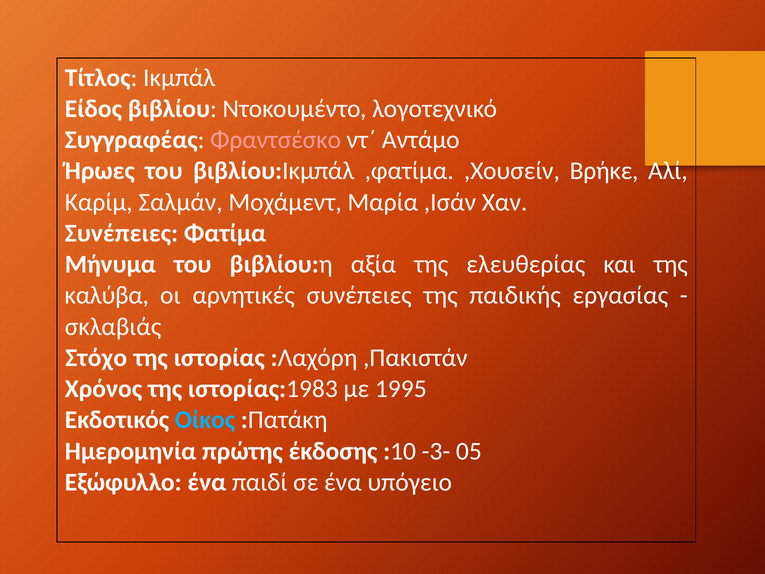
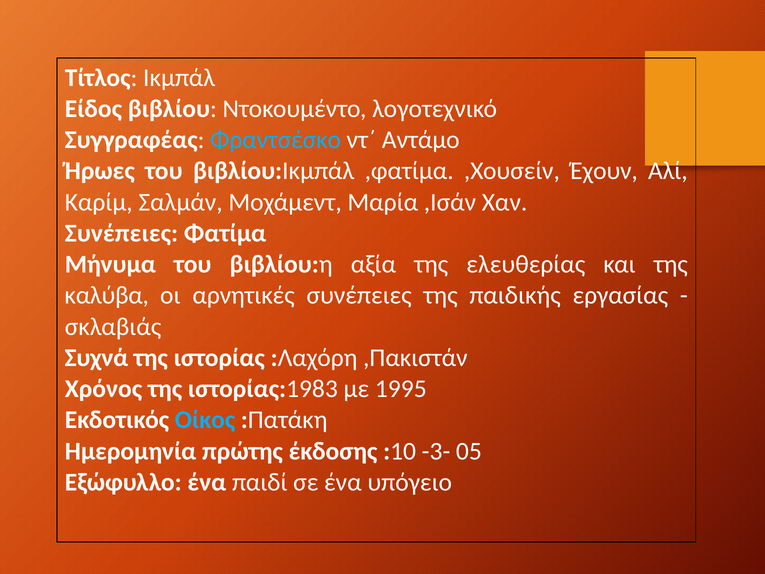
Φραντσέσκο colour: pink -> light blue (276, 140)
Βρήκε: Βρήκε -> Έχουν (604, 171)
Στόχο: Στόχο -> Συχνά (96, 358)
